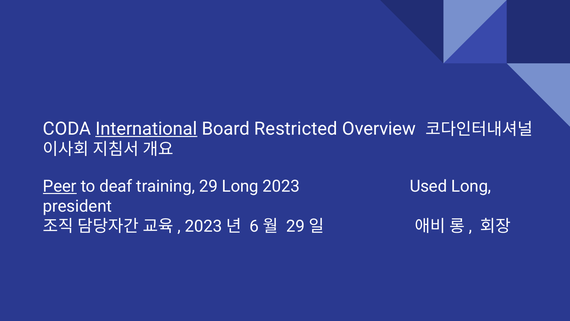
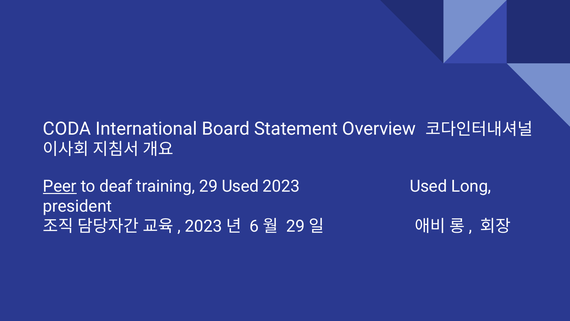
International underline: present -> none (146, 129)
Restricted: Restricted -> Statement (296, 129)
29 Long: Long -> Used (240, 186)
